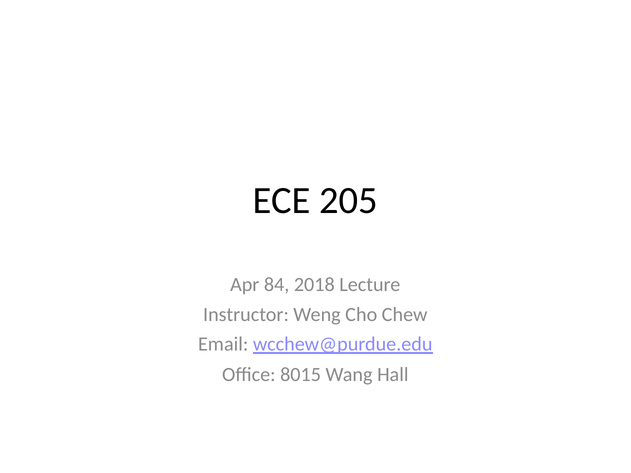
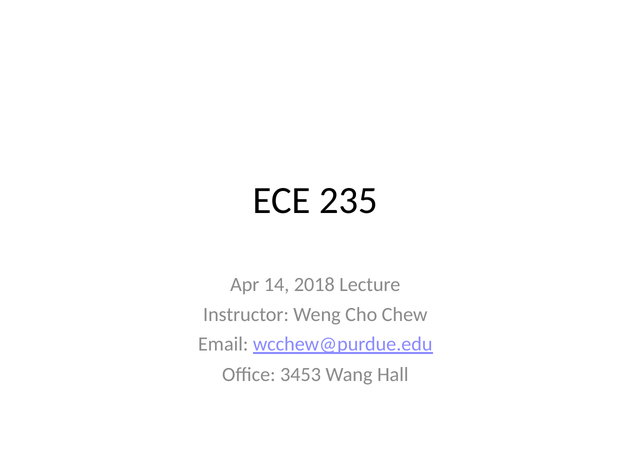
205: 205 -> 235 (349, 200)
84: 84 -> 14 (277, 285)
8015: 8015 -> 3453 (301, 375)
